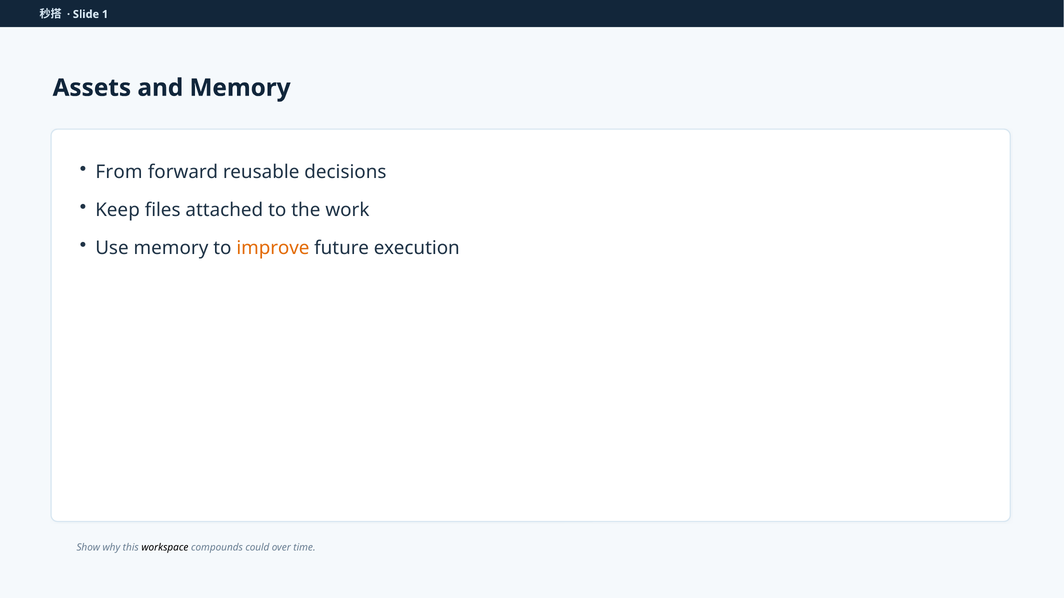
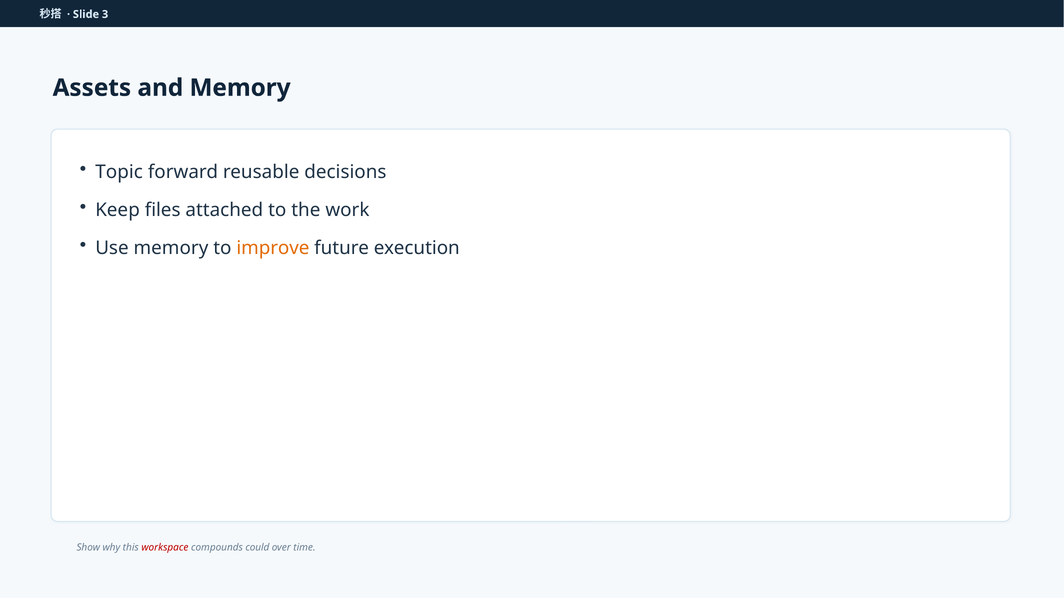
1: 1 -> 3 (105, 14)
From: From -> Topic (119, 172)
workspace colour: black -> red (165, 548)
